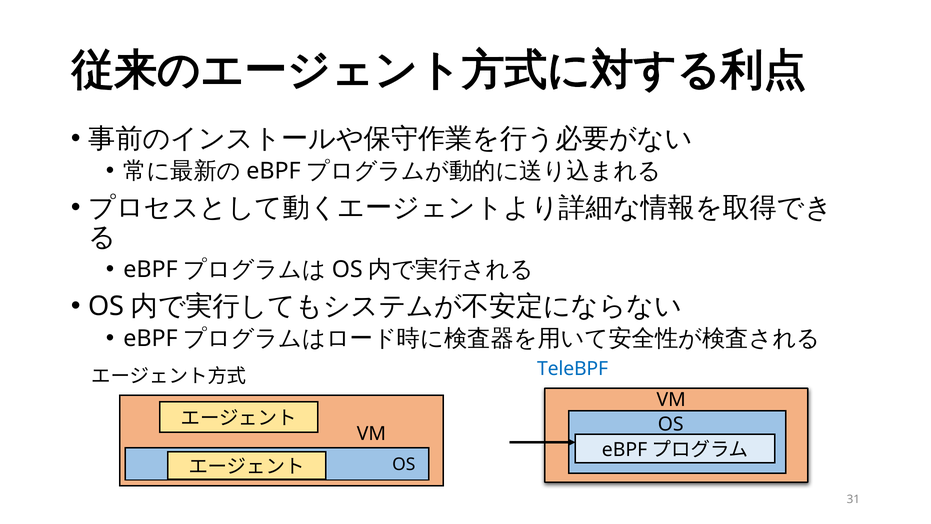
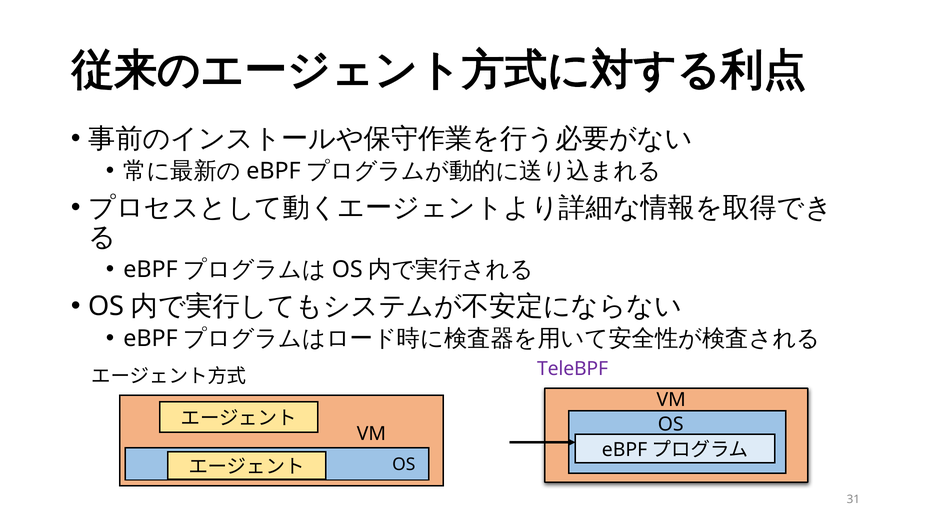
TeleBPF colour: blue -> purple (573, 368)
